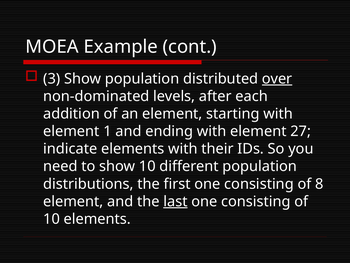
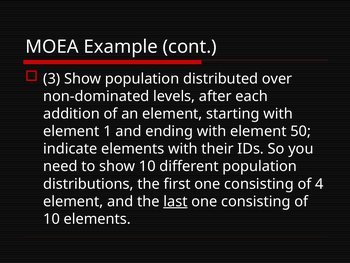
over underline: present -> none (277, 79)
27: 27 -> 50 (301, 131)
8: 8 -> 4 (319, 184)
